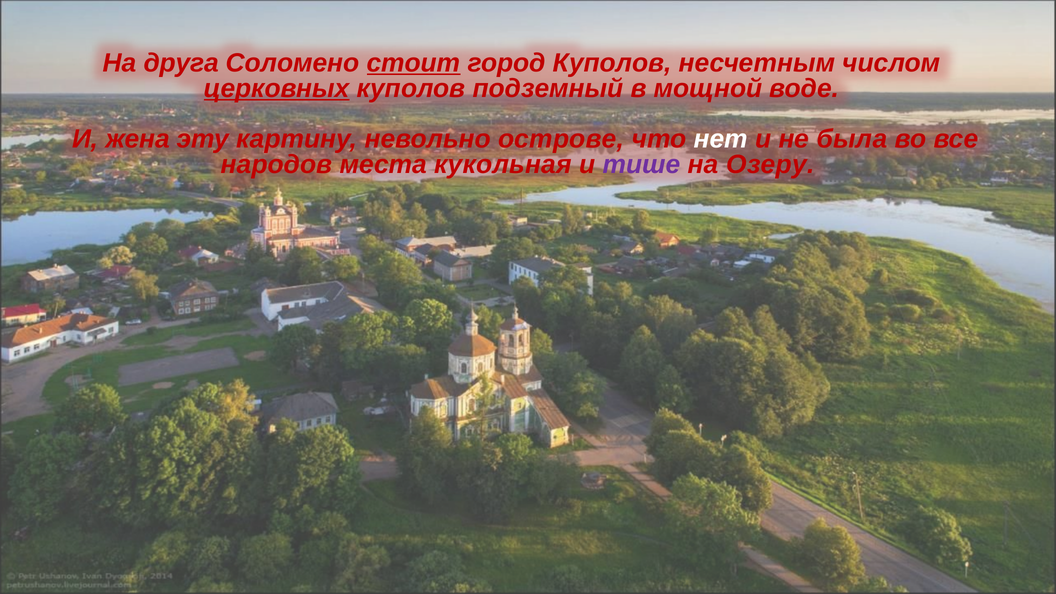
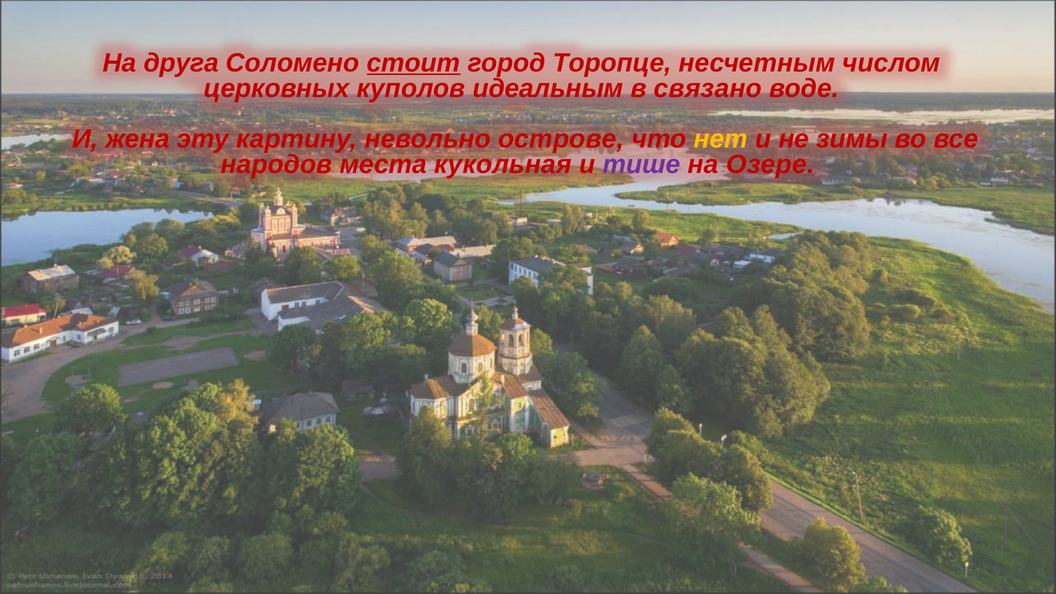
город Куполов: Куполов -> Торопце (612, 63)
церковных underline: present -> none (277, 88)
подземный: подземный -> идеальным (548, 88)
мощной: мощной -> связано (708, 88)
нет colour: white -> yellow (721, 139)
была: была -> зимы (852, 139)
Озеру: Озеру -> Озере (770, 164)
